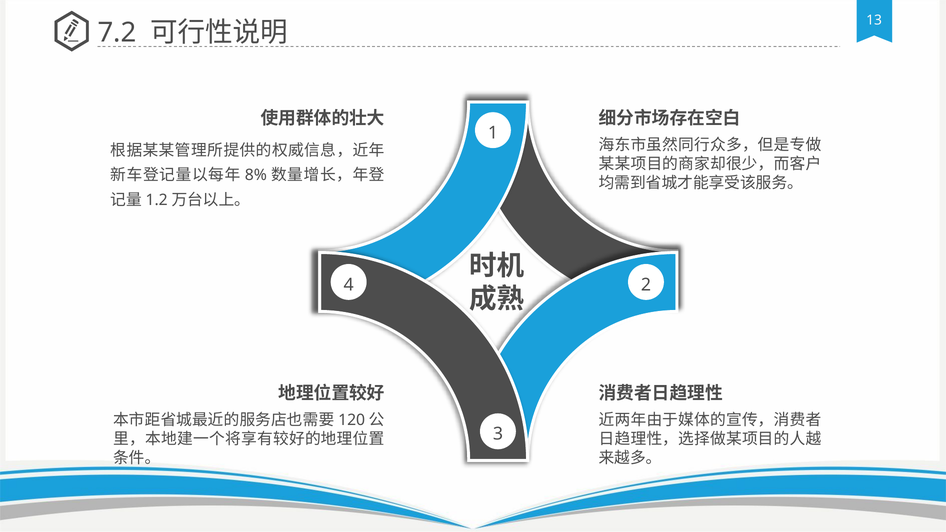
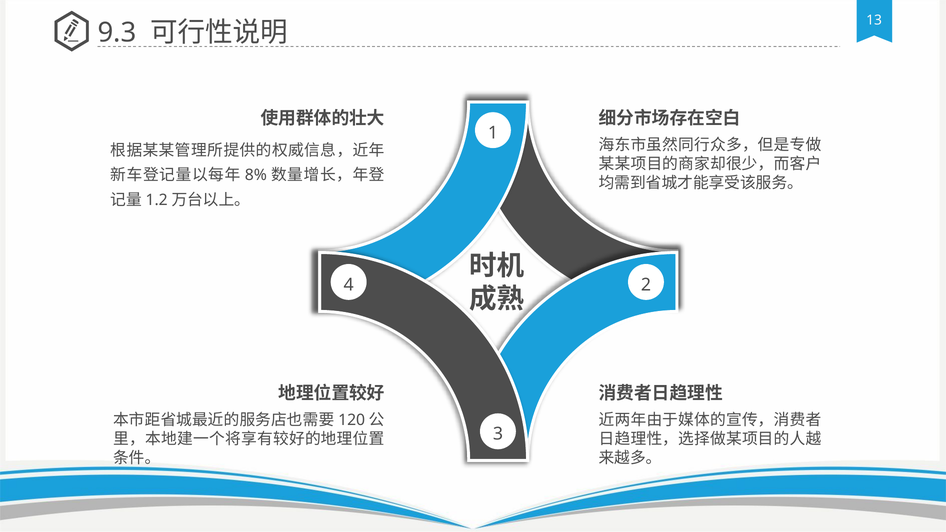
7.2: 7.2 -> 9.3 (117, 33)
